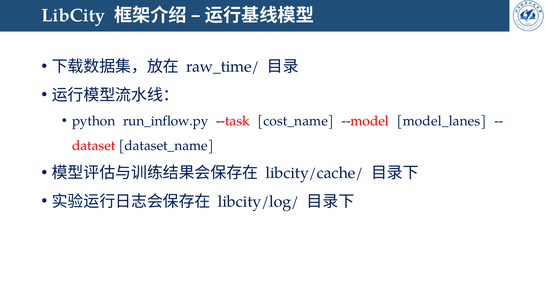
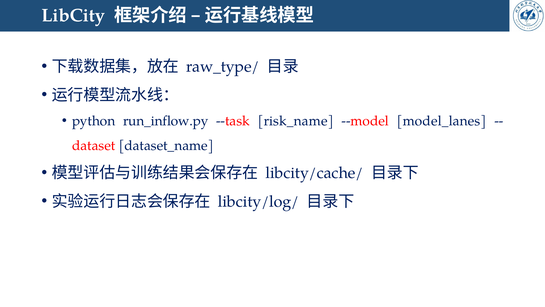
raw_time/: raw_time/ -> raw_type/ (223, 67)
cost_name: cost_name -> risk_name (296, 121)
